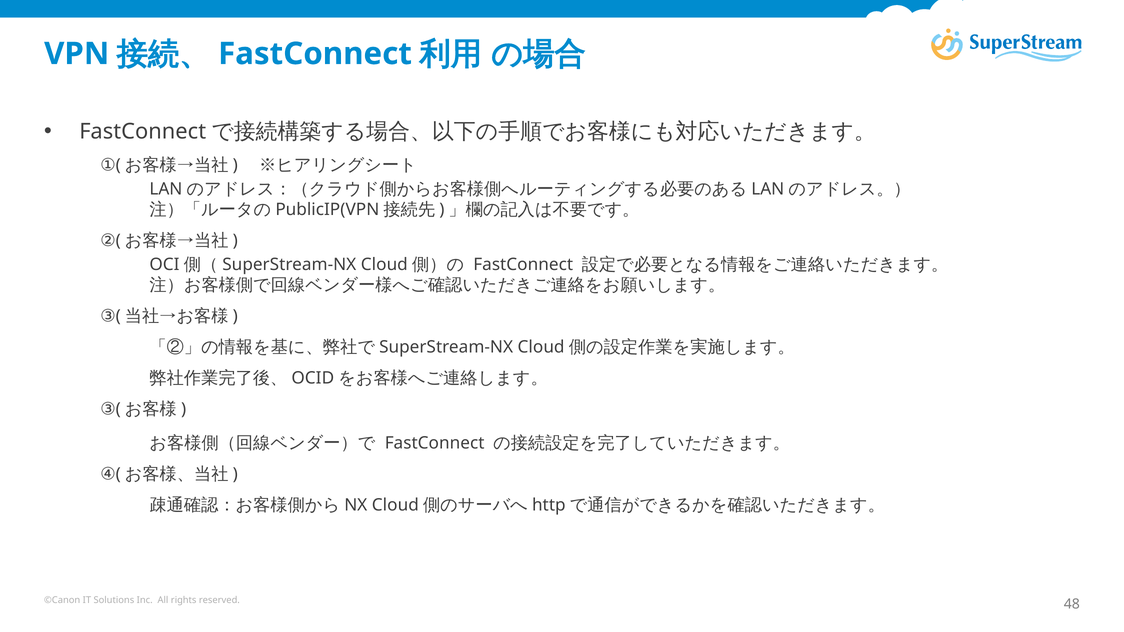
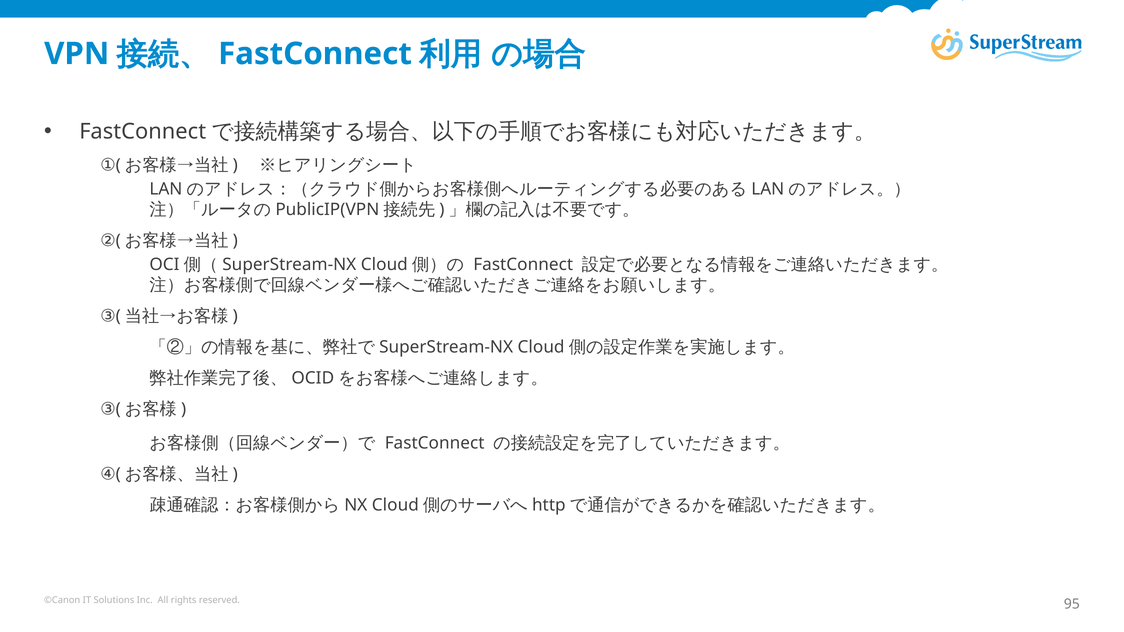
48: 48 -> 95 (1072, 604)
